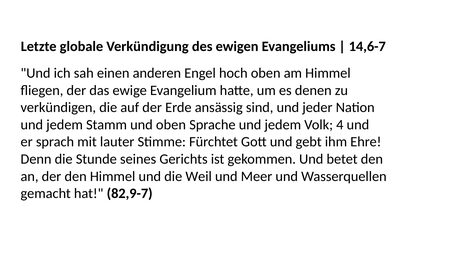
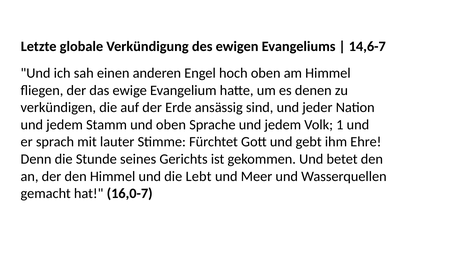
4: 4 -> 1 (340, 125)
Weil: Weil -> Lebt (199, 176)
82,9-7: 82,9-7 -> 16,0-7 (130, 193)
